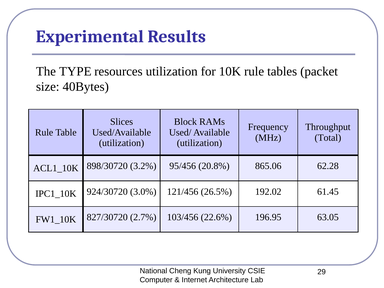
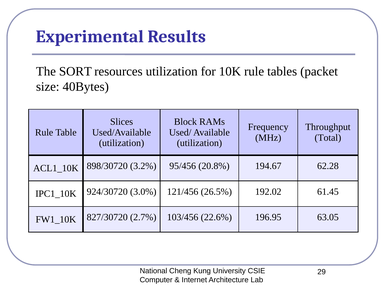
TYPE: TYPE -> SORT (75, 71)
865.06: 865.06 -> 194.67 (268, 166)
